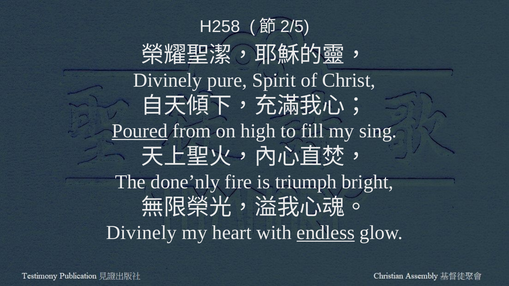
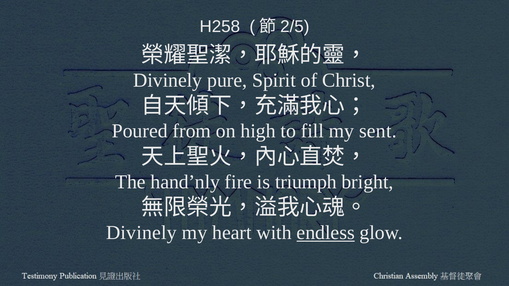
Poured underline: present -> none (140, 131)
sing: sing -> sent (378, 131)
done’nly: done’nly -> hand’nly (185, 182)
